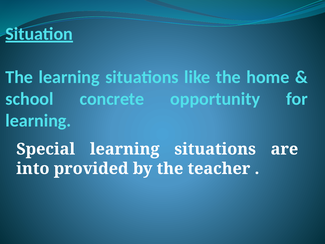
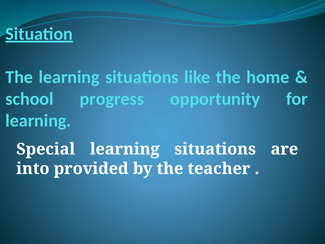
concrete: concrete -> progress (112, 99)
